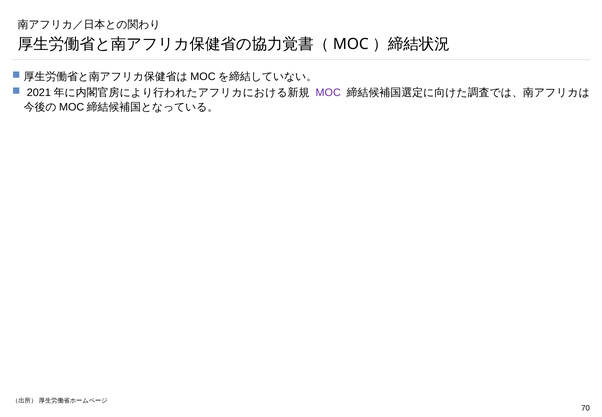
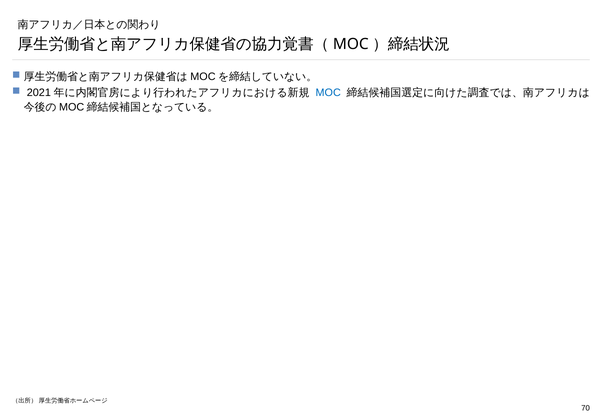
MOC colour: purple -> blue (328, 93)
